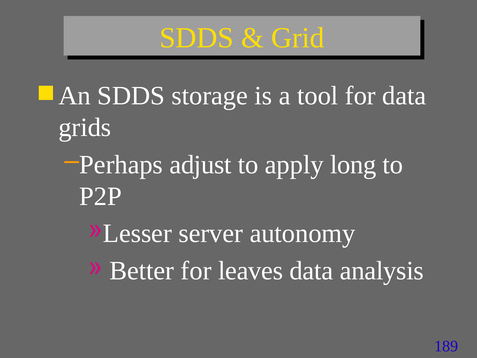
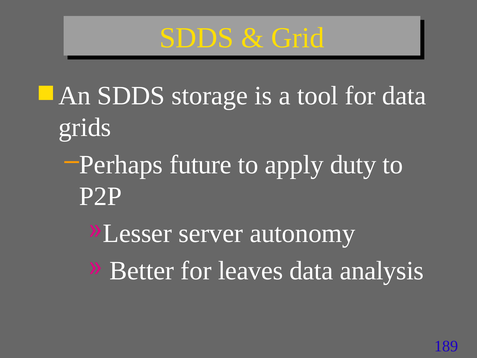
adjust: adjust -> future (200, 164)
long: long -> duty (353, 164)
